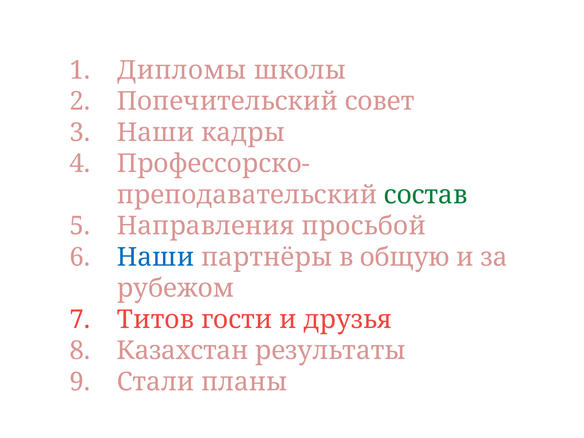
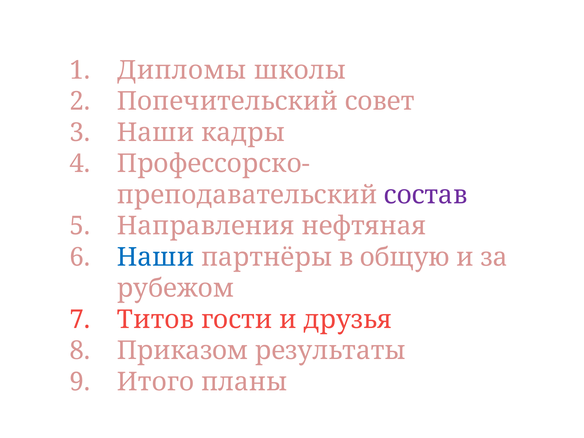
состав colour: green -> purple (426, 195)
просьбой: просьбой -> нефтяная (364, 226)
Казахстан: Казахстан -> Приказом (183, 351)
Стали: Стали -> Итого (155, 382)
